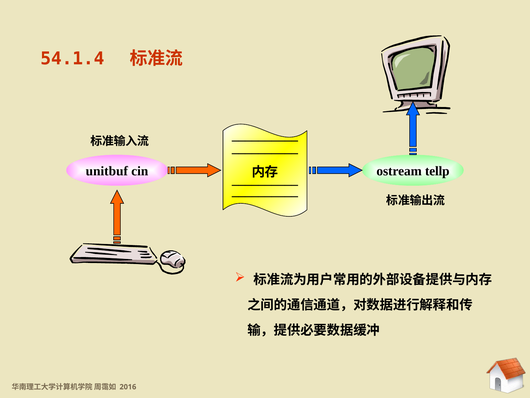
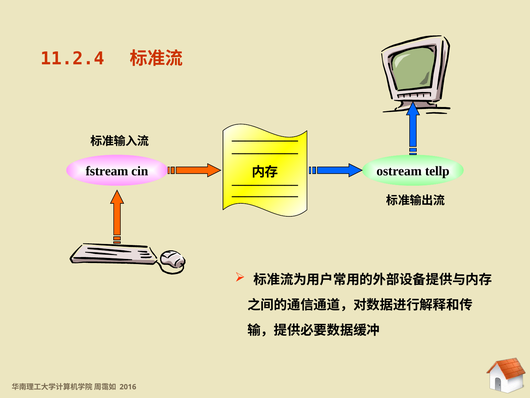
54.1.4: 54.1.4 -> 11.2.4 (72, 59)
unitbuf: unitbuf -> fstream (107, 171)
